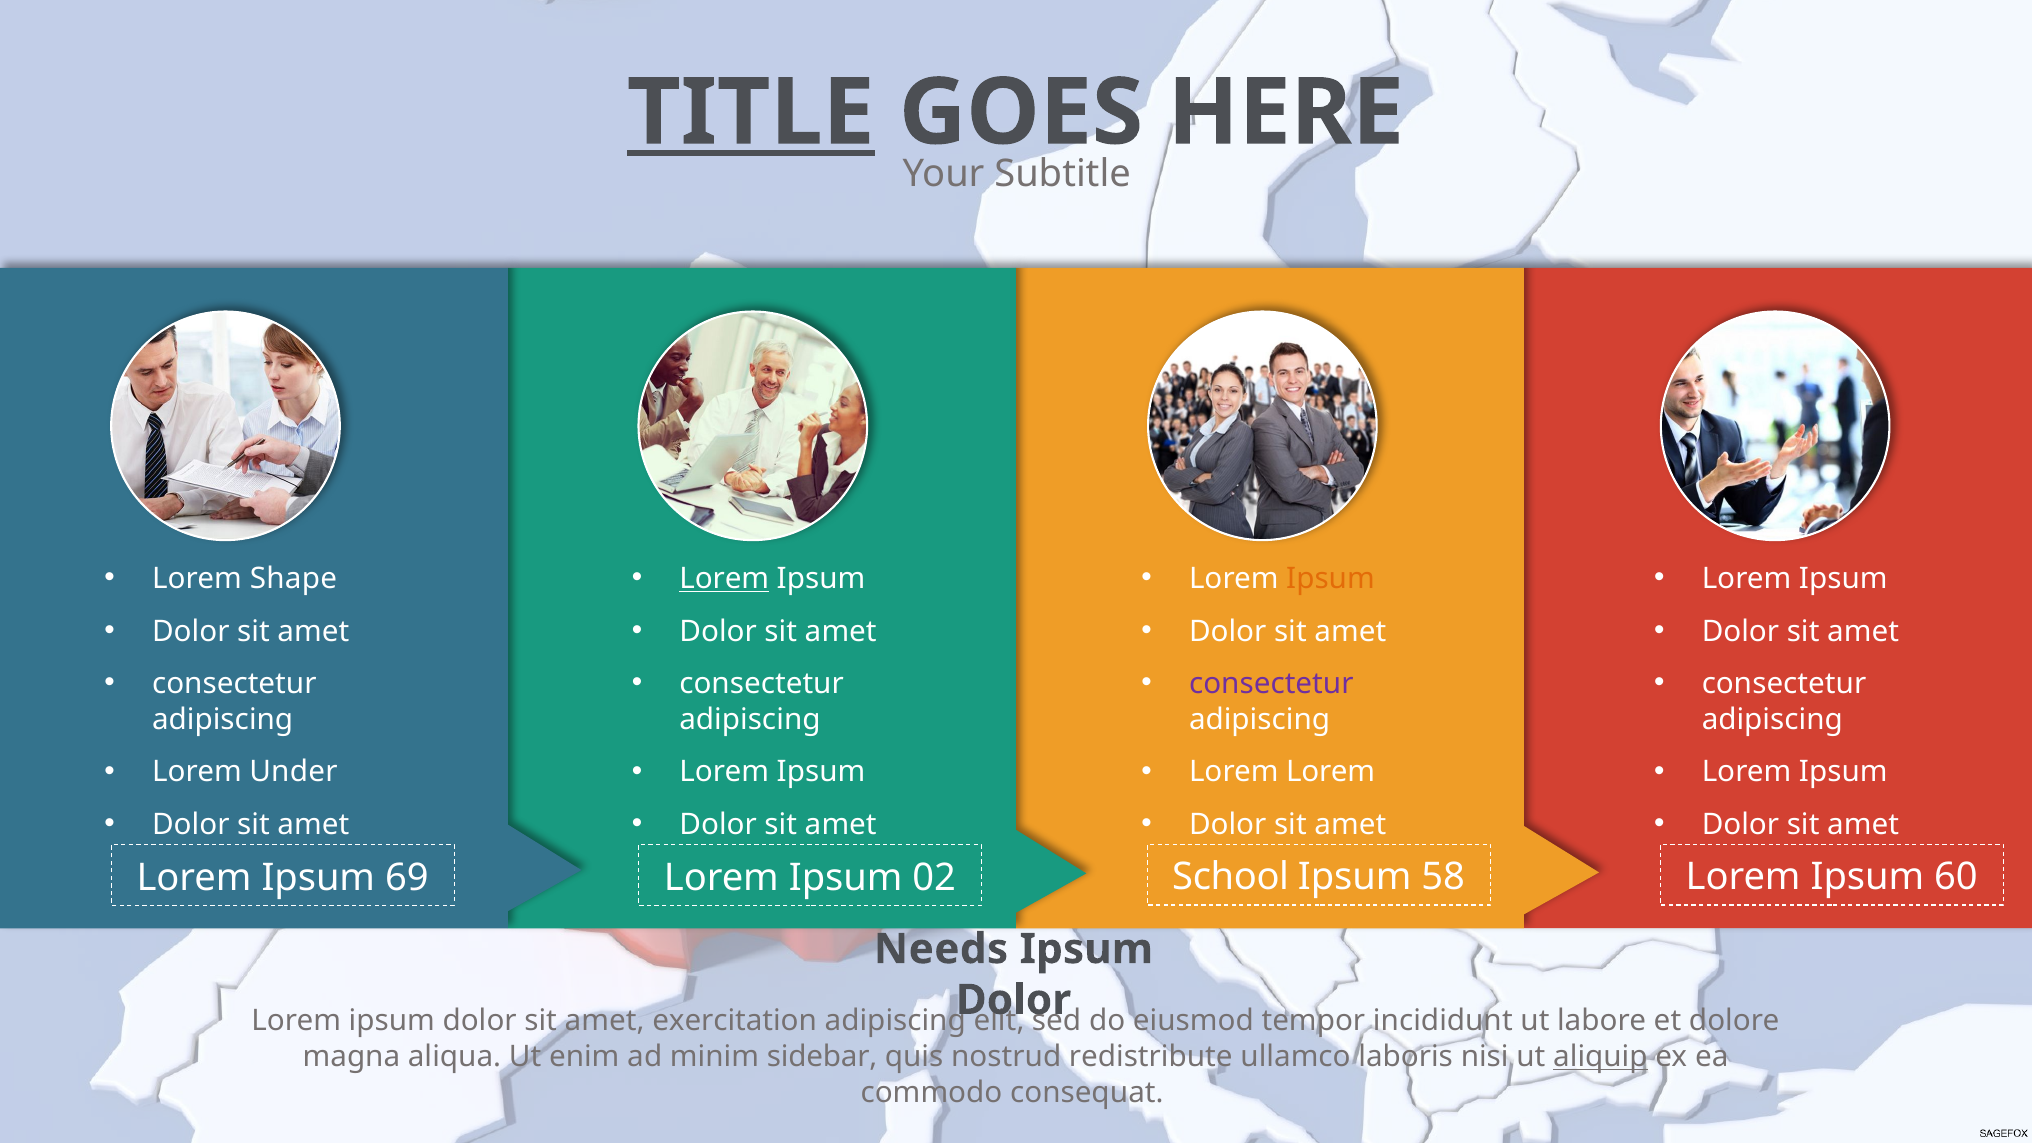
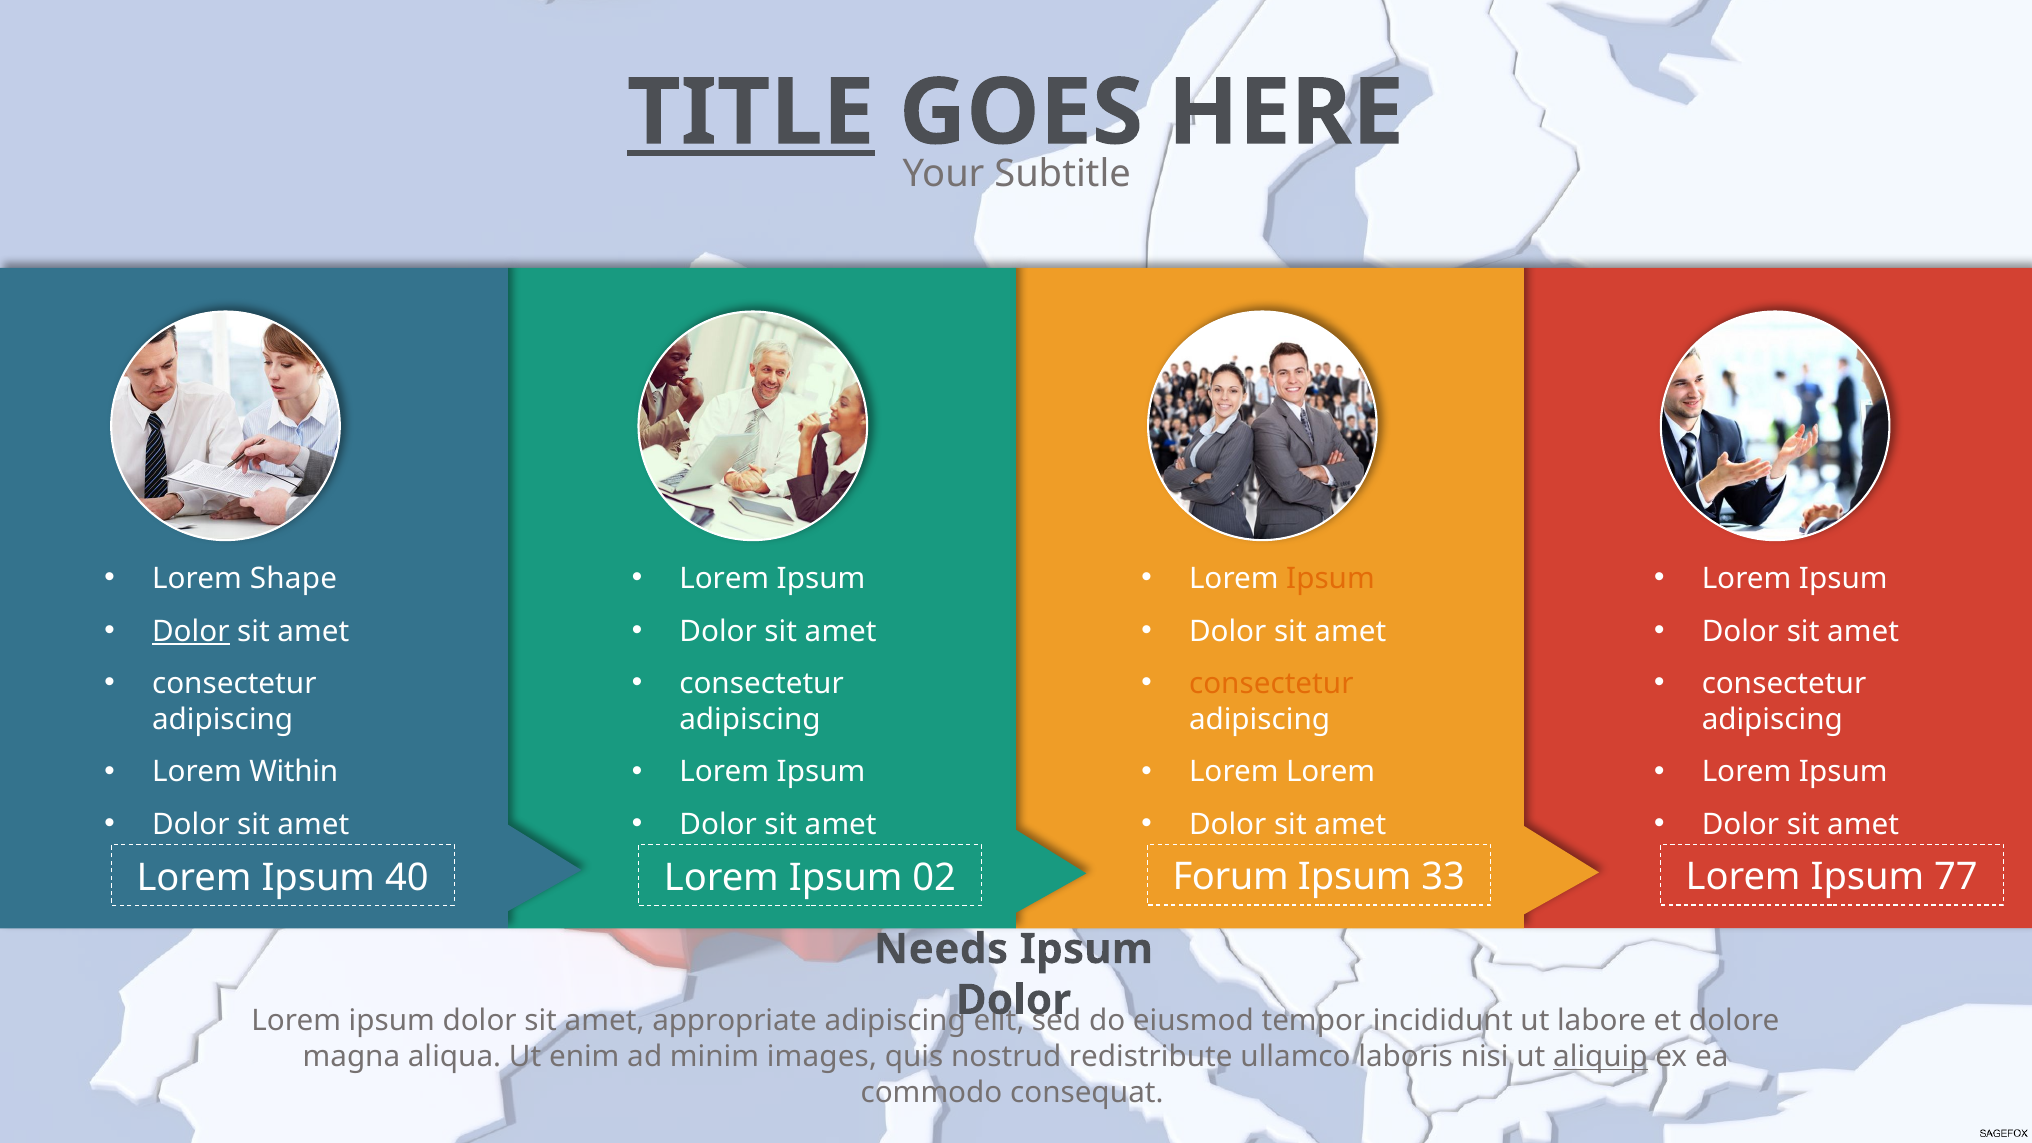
Lorem underline: present -> none (724, 579)
Dolor underline: none -> present (191, 631)
consectetur colour: purple -> orange (1271, 684)
Under: Under -> Within (294, 772)
69: 69 -> 40 (407, 877)
School: School -> Forum (1231, 877)
58: 58 -> 33 (1443, 877)
60: 60 -> 77 (1956, 877)
exercitation: exercitation -> appropriate (735, 1021)
sidebar: sidebar -> images (822, 1057)
